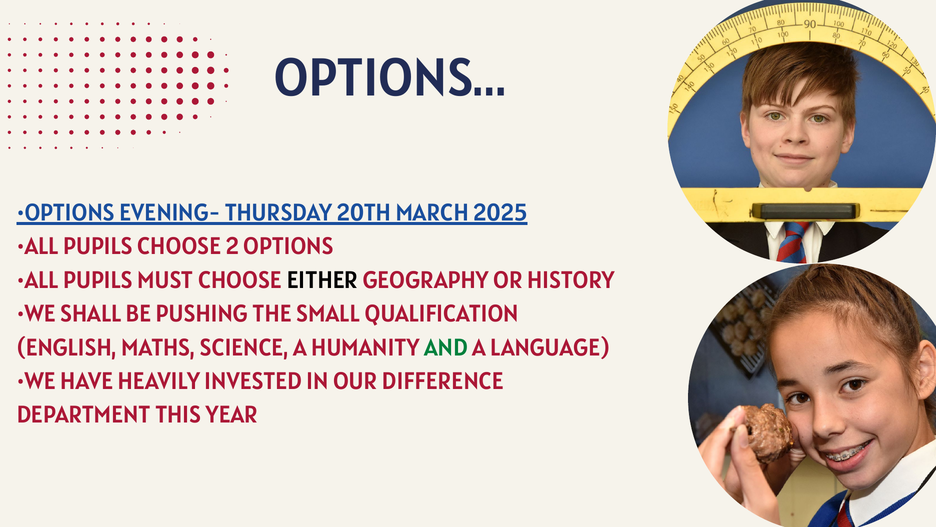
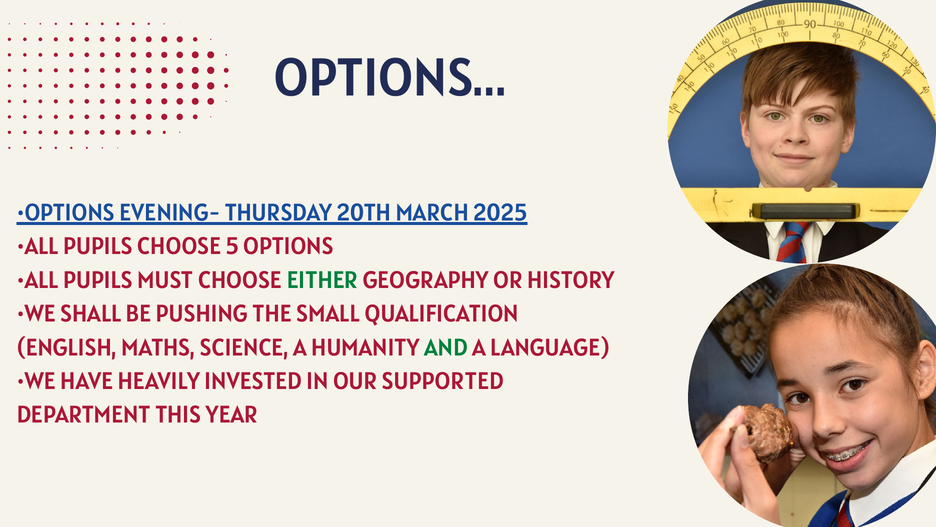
2: 2 -> 5 (232, 246)
EITHER colour: black -> green (322, 280)
DIFFERENCE: DIFFERENCE -> SUPPORTED (443, 381)
